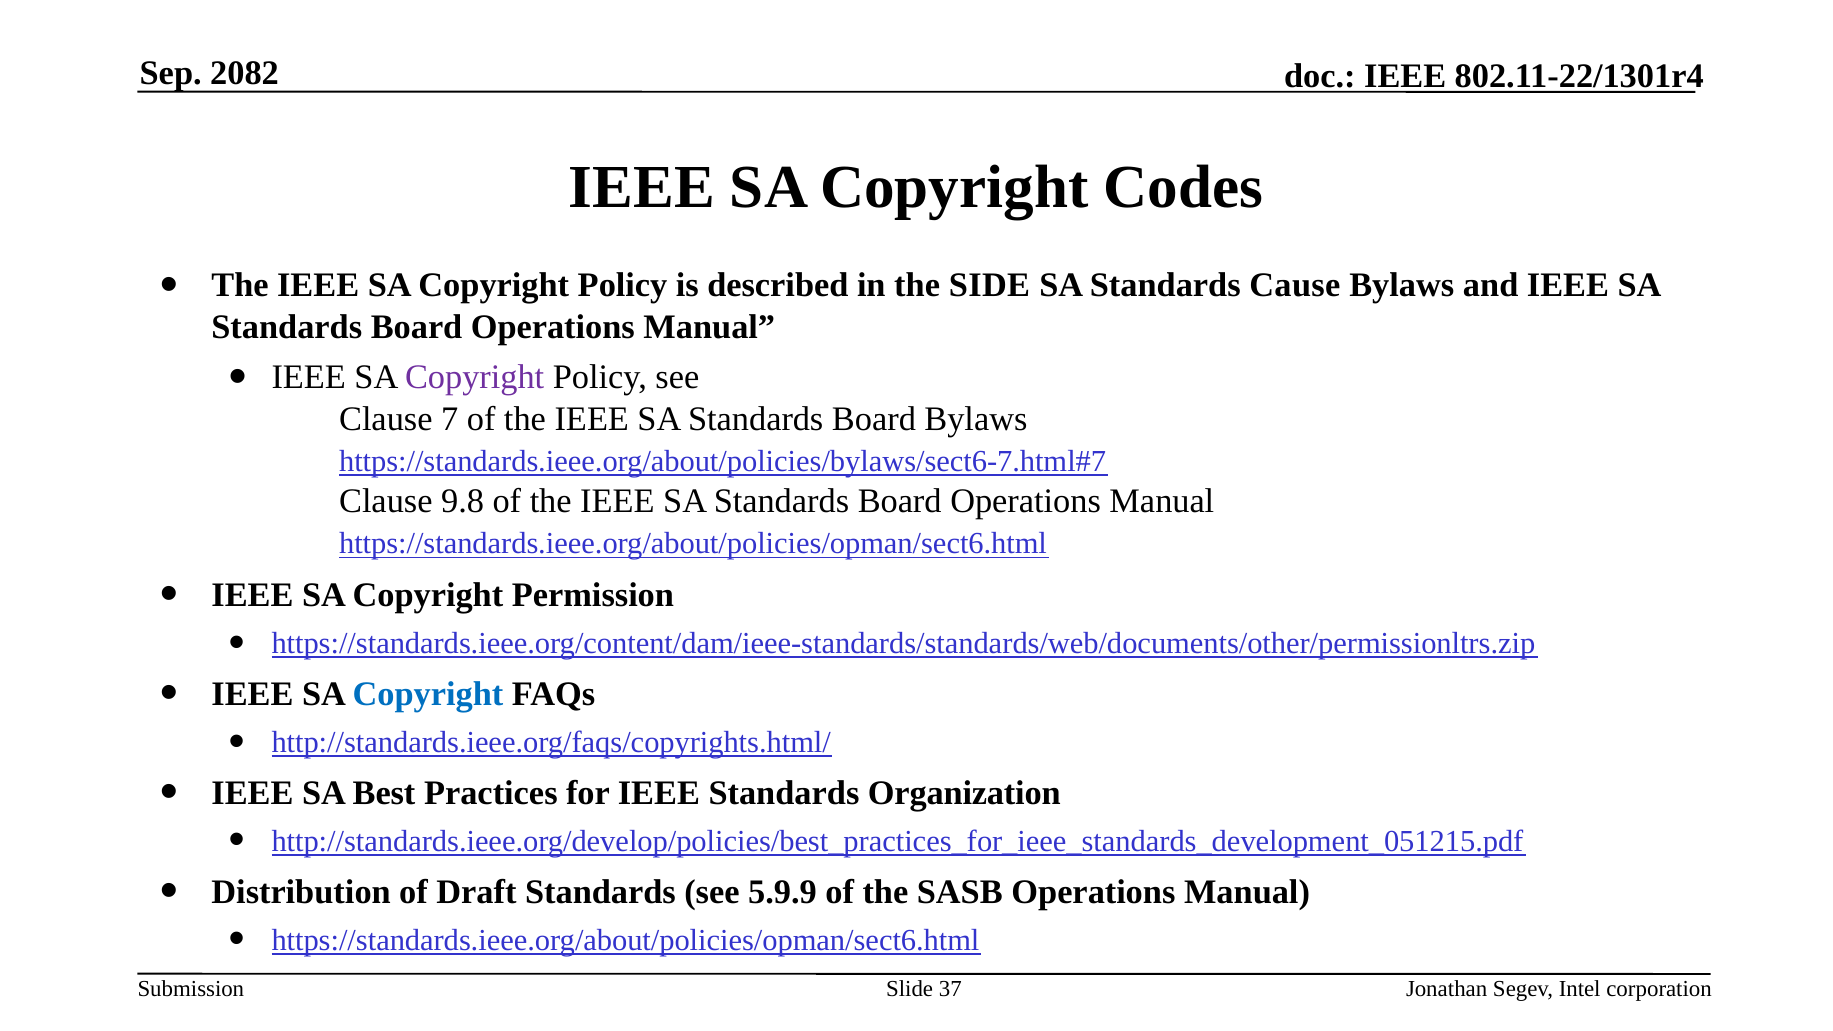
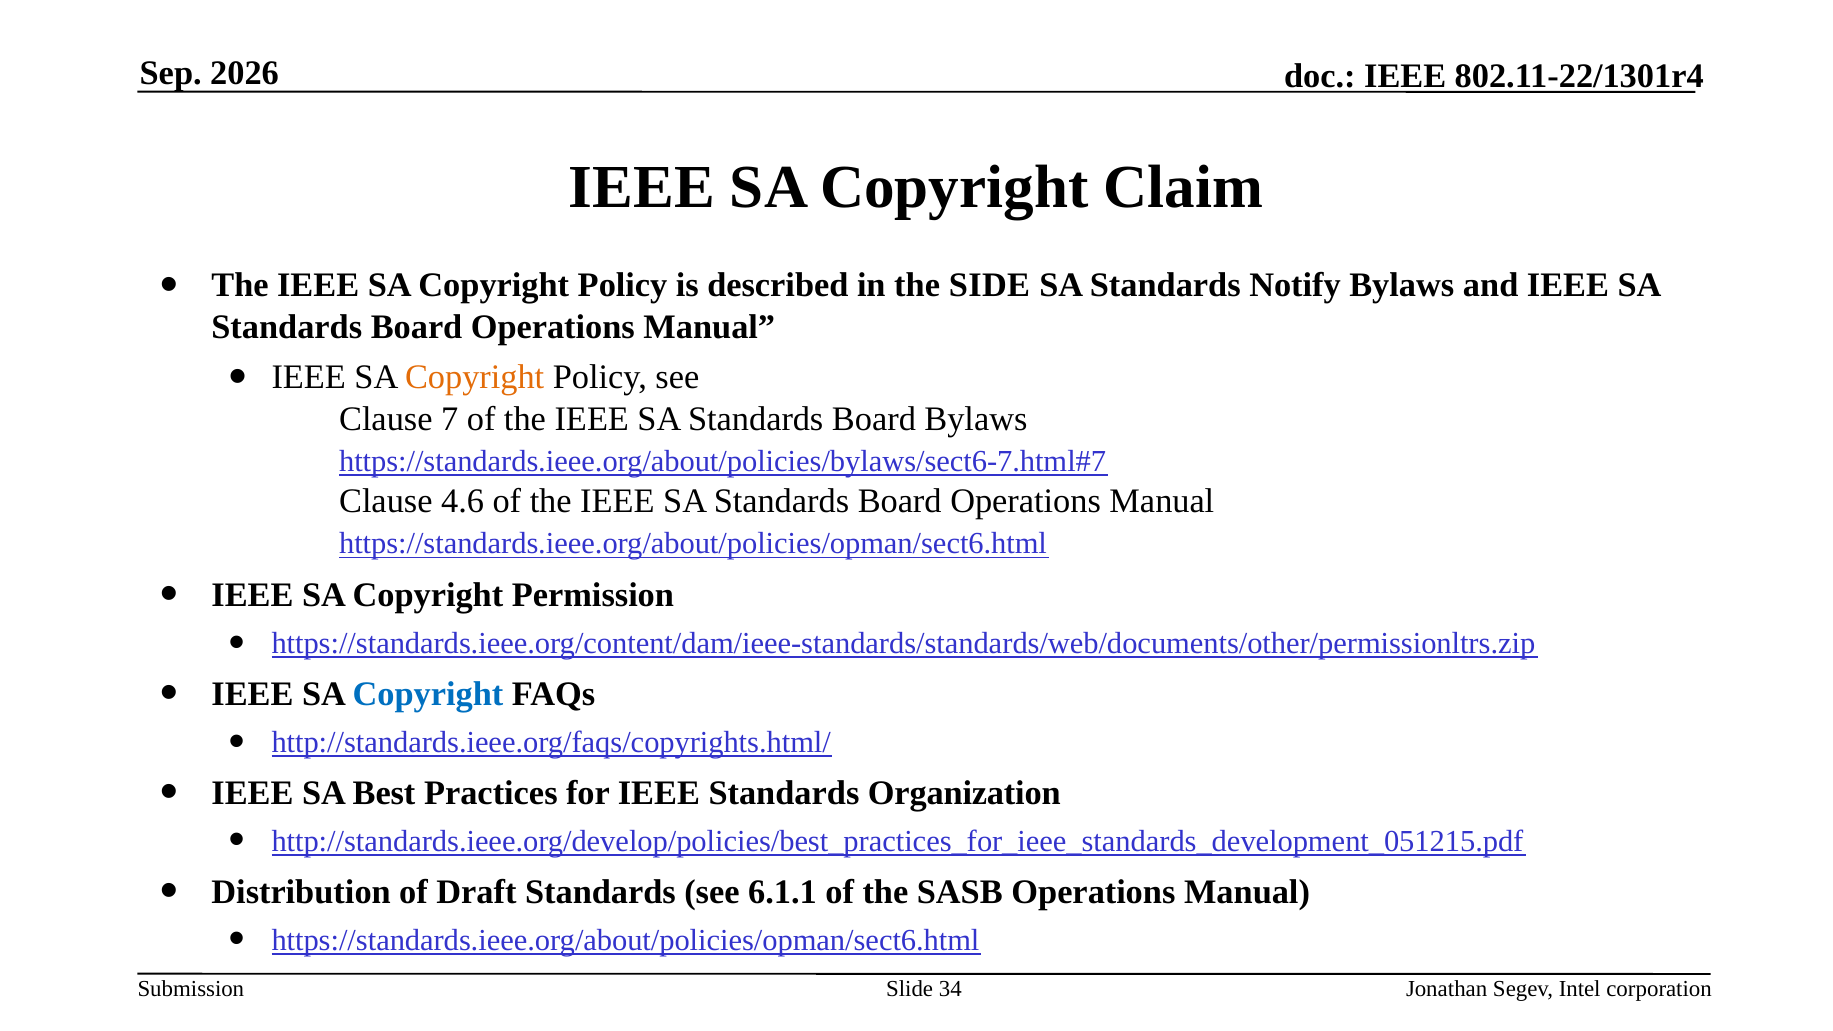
2082: 2082 -> 2026 (245, 73)
Codes: Codes -> Claim (1183, 187)
Cause: Cause -> Notify (1295, 286)
Copyright colour: purple -> orange (475, 378)
9.8: 9.8 -> 4.6 (463, 501)
5.9.9: 5.9.9 -> 6.1.1 (782, 892)
37: 37 -> 34 (950, 989)
